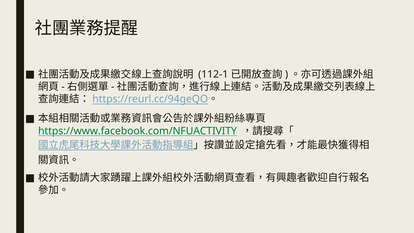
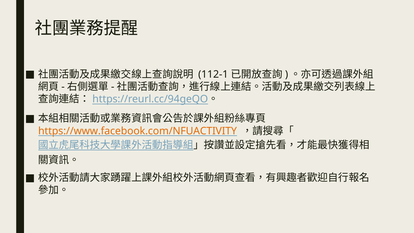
https://www.facebook.com/NFUACTIVITY colour: green -> orange (138, 131)
